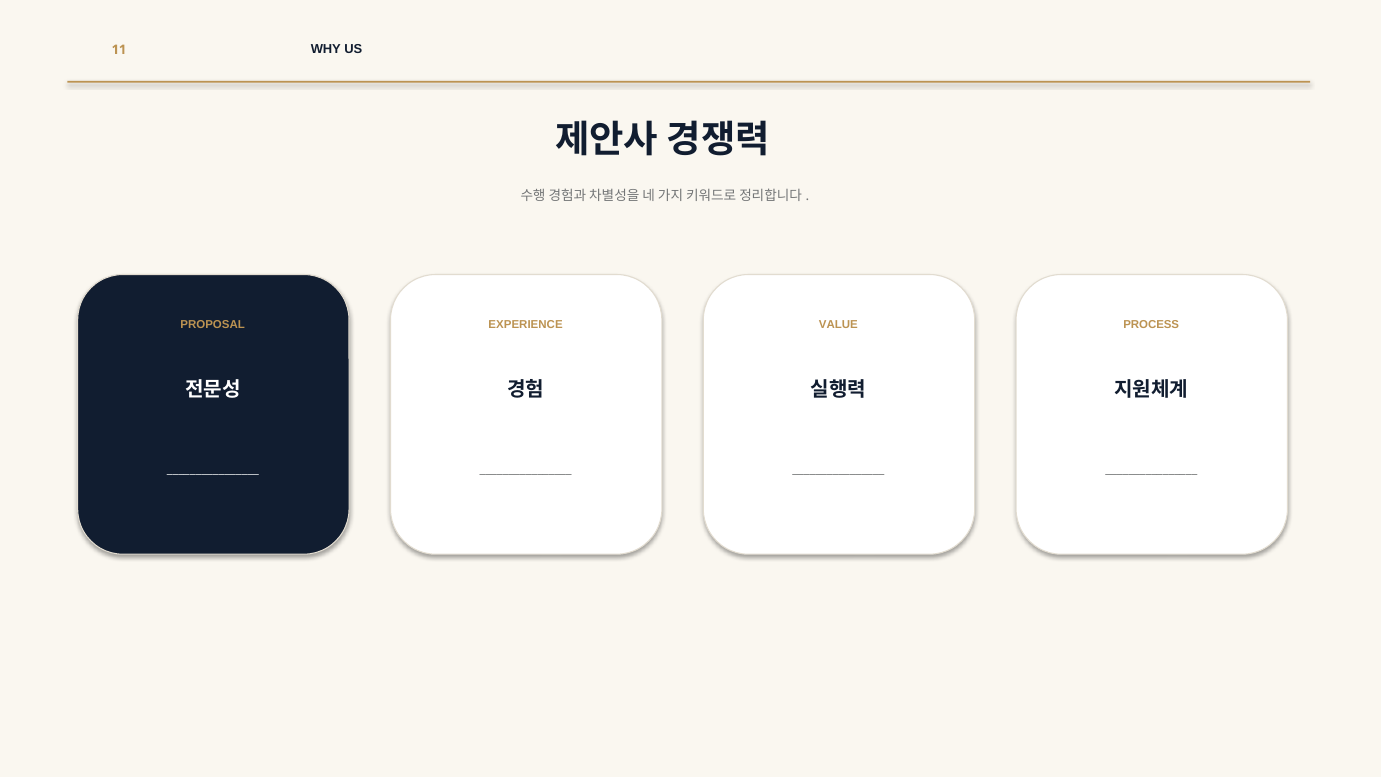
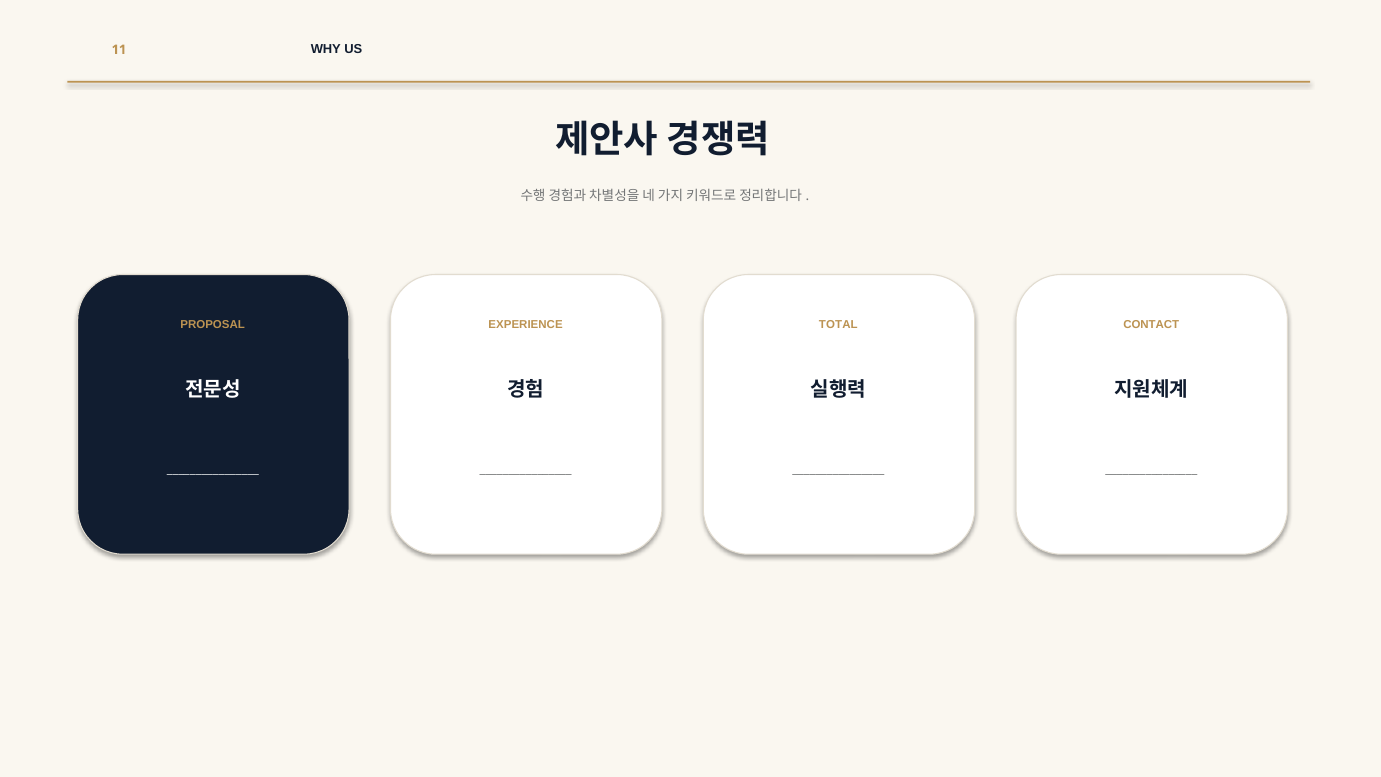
VALUE: VALUE -> TOTAL (838, 325)
PROCESS: PROCESS -> CONTACT (1151, 325)
